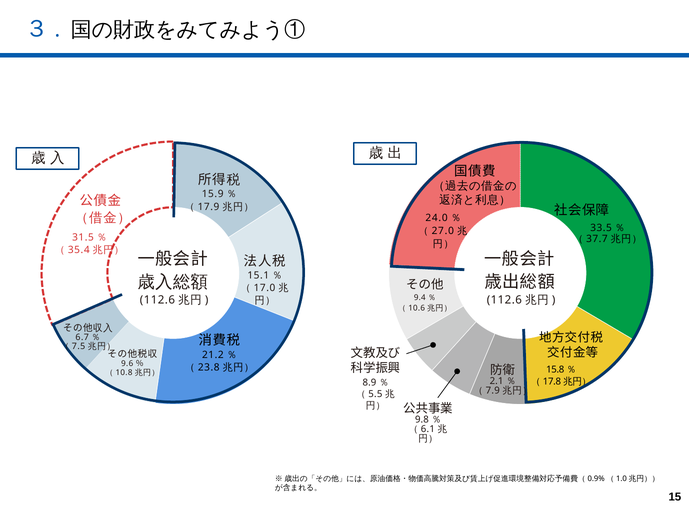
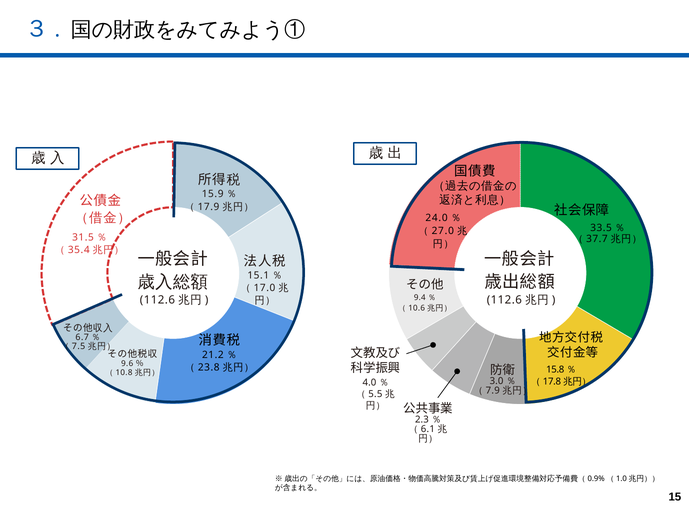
2.1: 2.1 -> 3.0 (497, 382)
8.9: 8.9 -> 4.0 (369, 383)
9.8: 9.8 -> 2.3 (422, 420)
